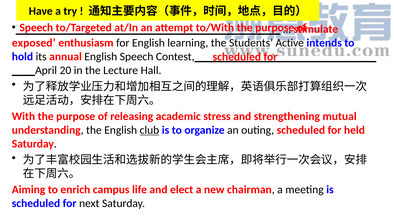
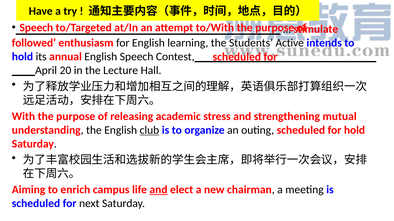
exposed: exposed -> followed (34, 43)
for held: held -> hold (354, 130)
and underline: none -> present (158, 190)
